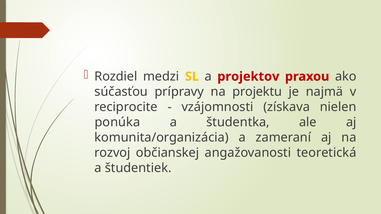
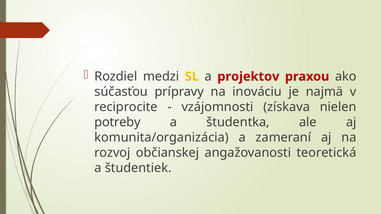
projektu: projektu -> inováciu (257, 92)
ponúka: ponúka -> potreby (118, 122)
